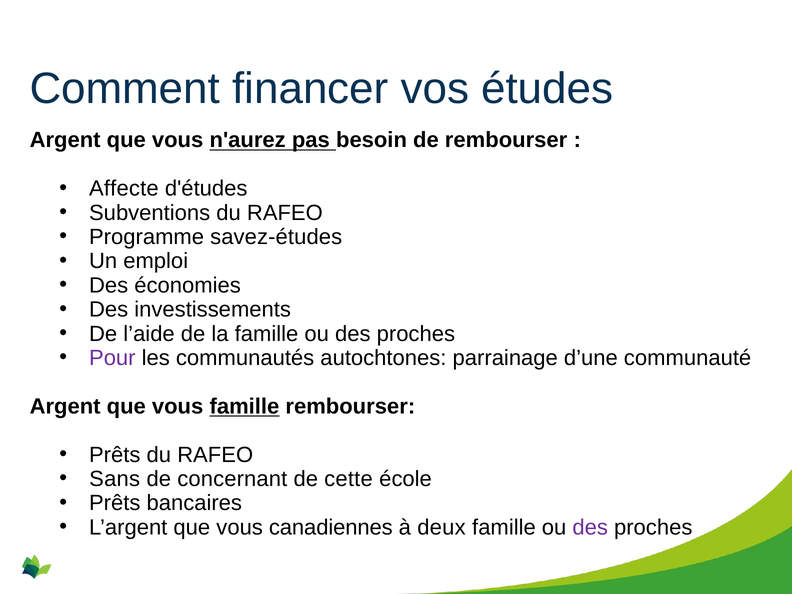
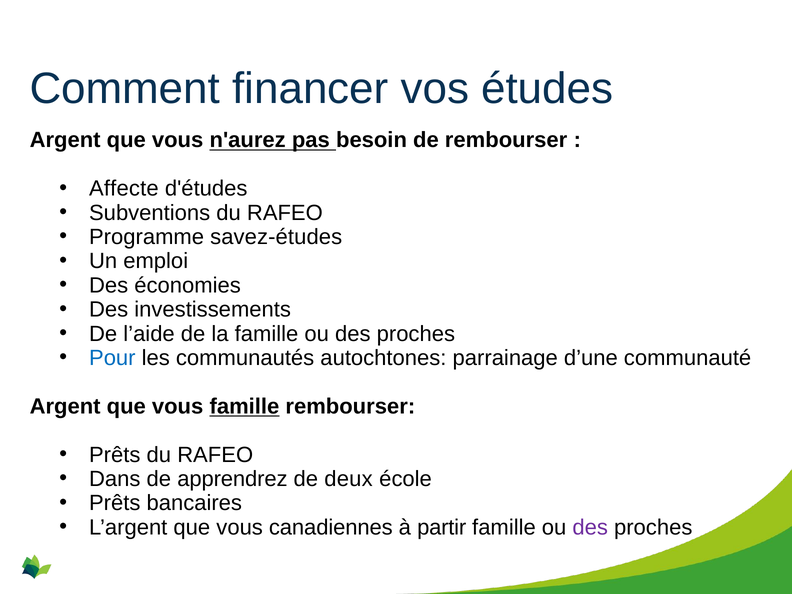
Pour colour: purple -> blue (112, 358)
Sans: Sans -> Dans (115, 479)
concernant: concernant -> apprendrez (232, 479)
cette: cette -> deux (348, 479)
deux: deux -> partir (442, 527)
